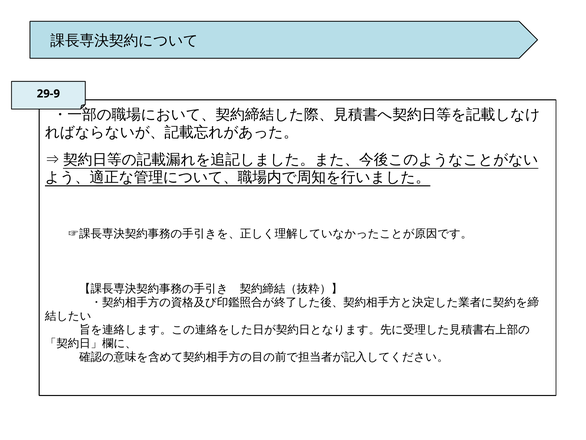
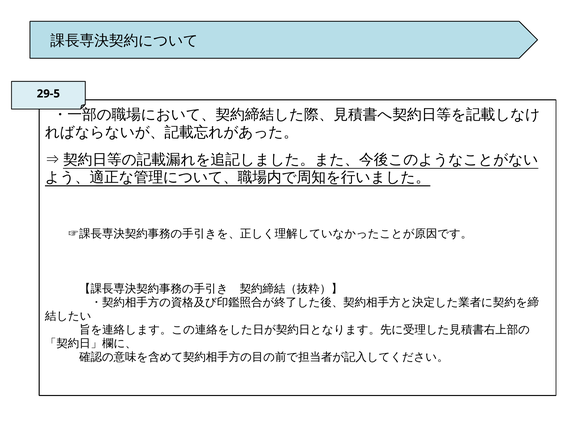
29‐9: 29‐9 -> 29‐5 (48, 94)
